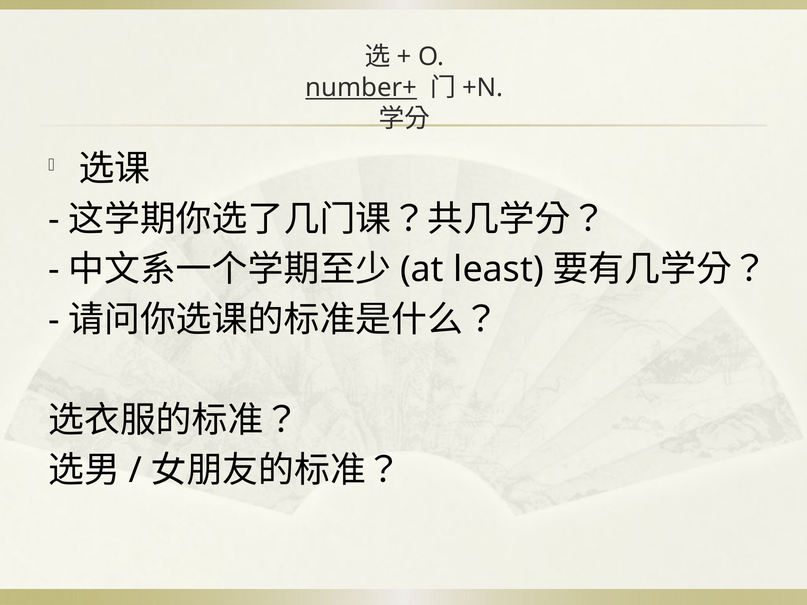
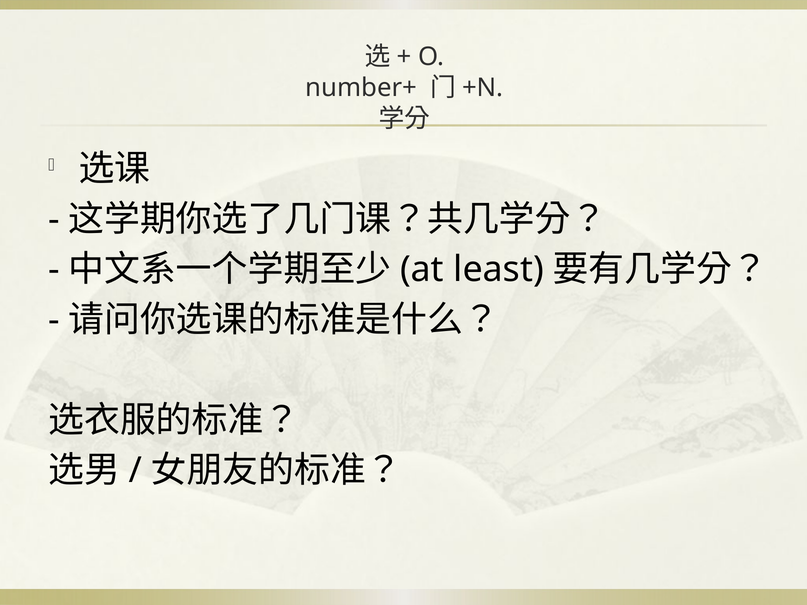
number+ underline: present -> none (361, 88)
